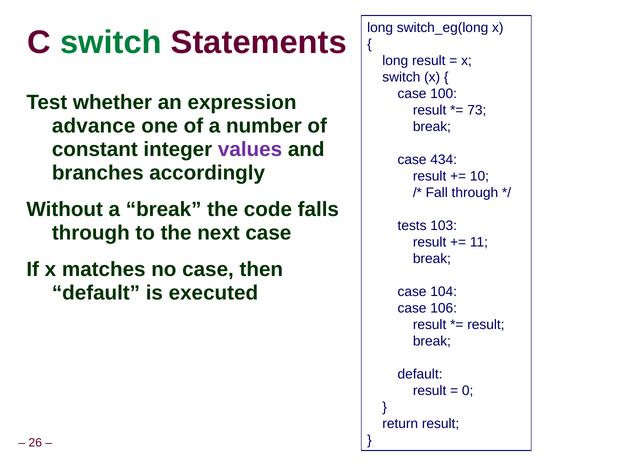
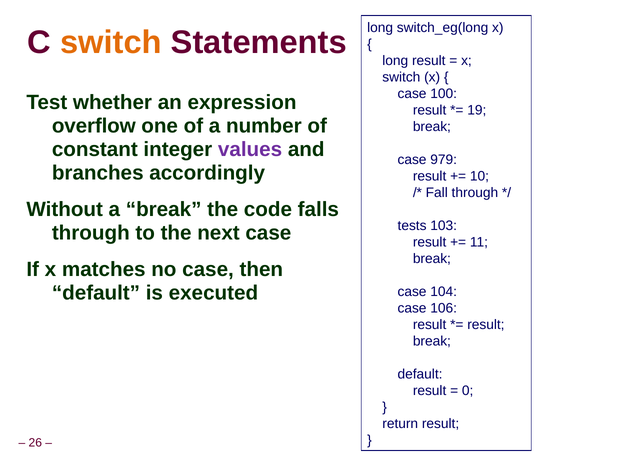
switch colour: green -> orange (111, 43)
73: 73 -> 19 (477, 110)
advance: advance -> overflow (94, 126)
434: 434 -> 979 (444, 160)
